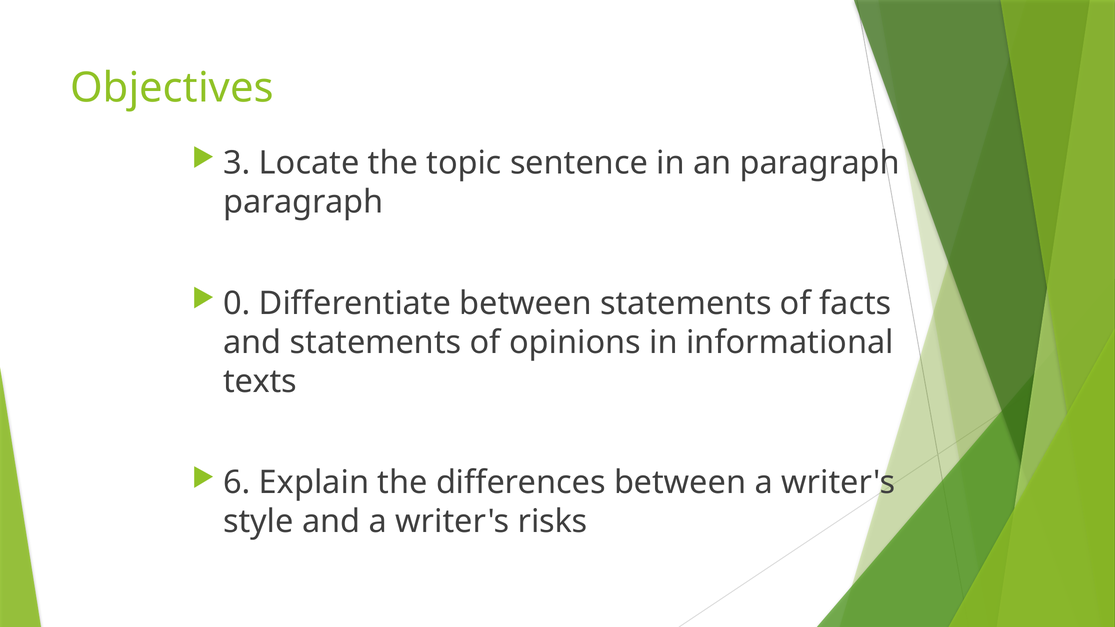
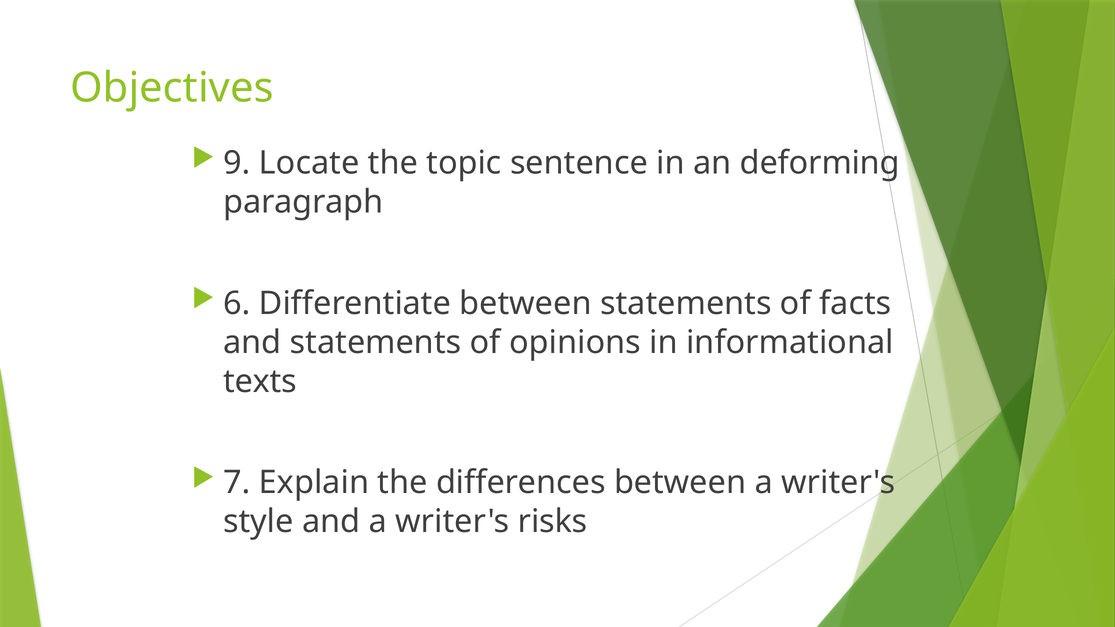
3: 3 -> 9 (237, 163)
an paragraph: paragraph -> deforming (820, 163)
0: 0 -> 6 (237, 303)
6: 6 -> 7 (237, 483)
